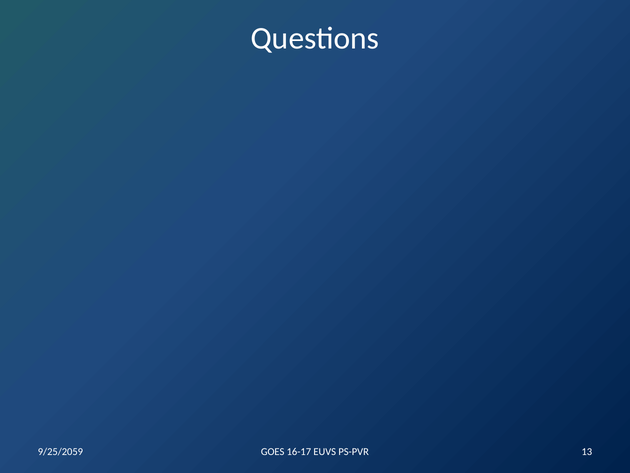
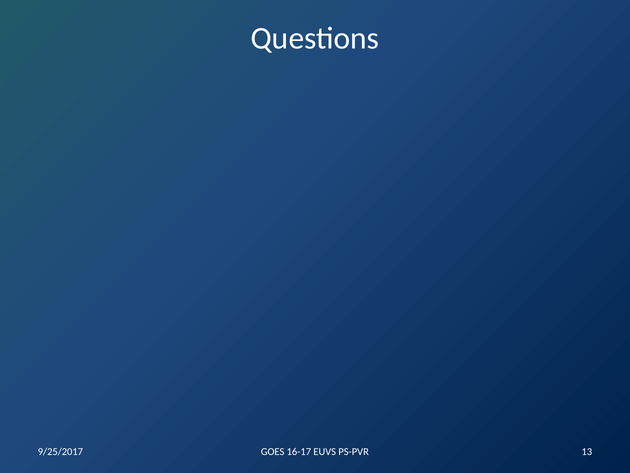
9/25/2059: 9/25/2059 -> 9/25/2017 (60, 451)
